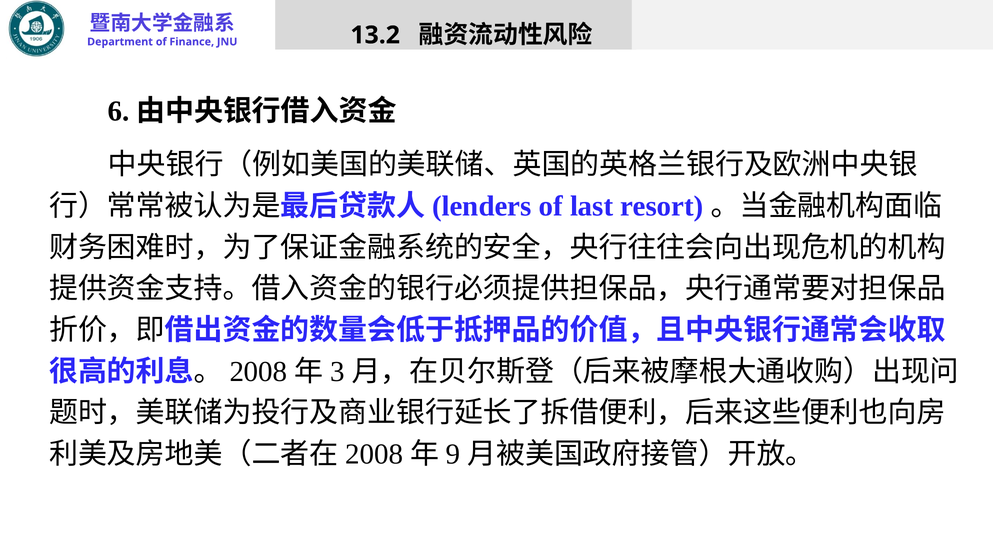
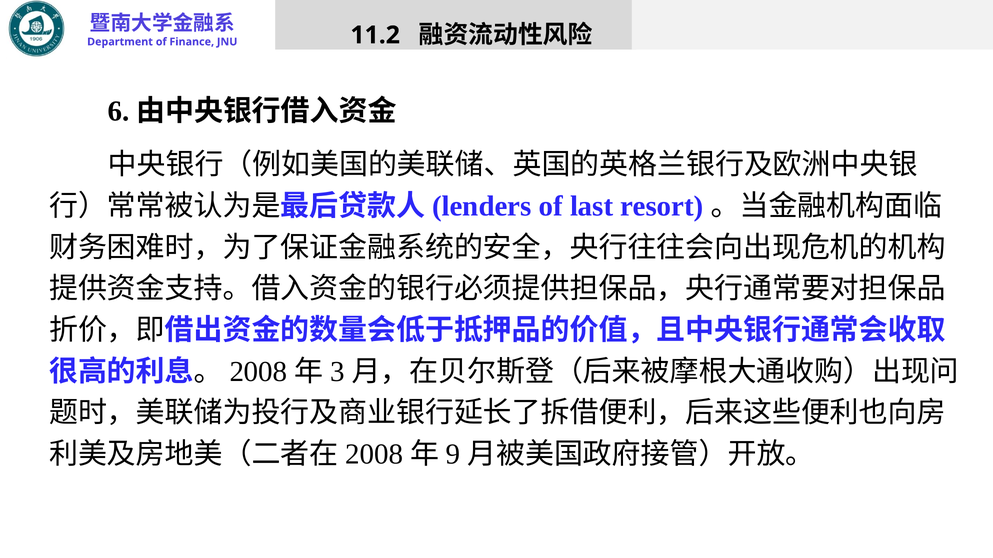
13.2: 13.2 -> 11.2 (375, 35)
